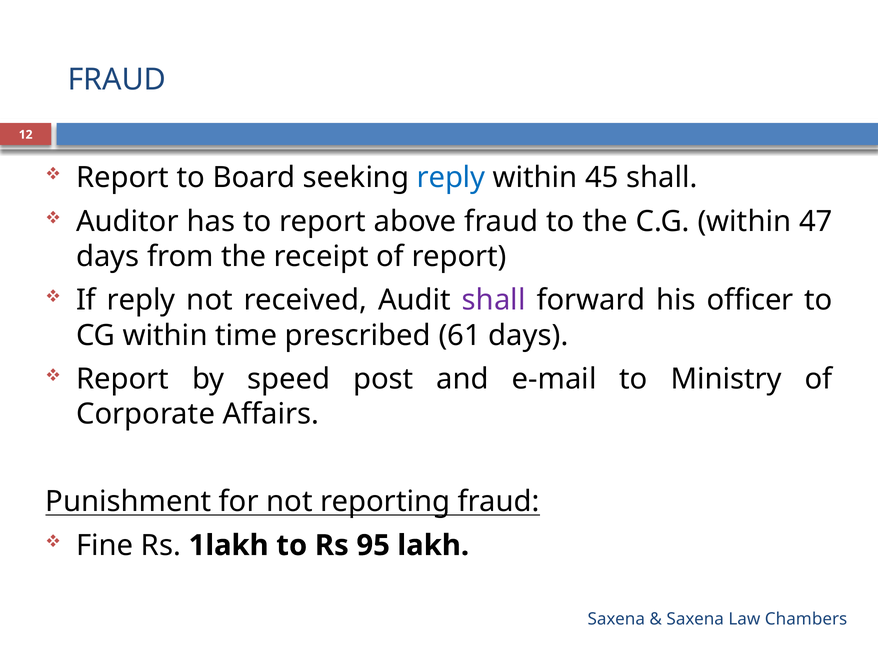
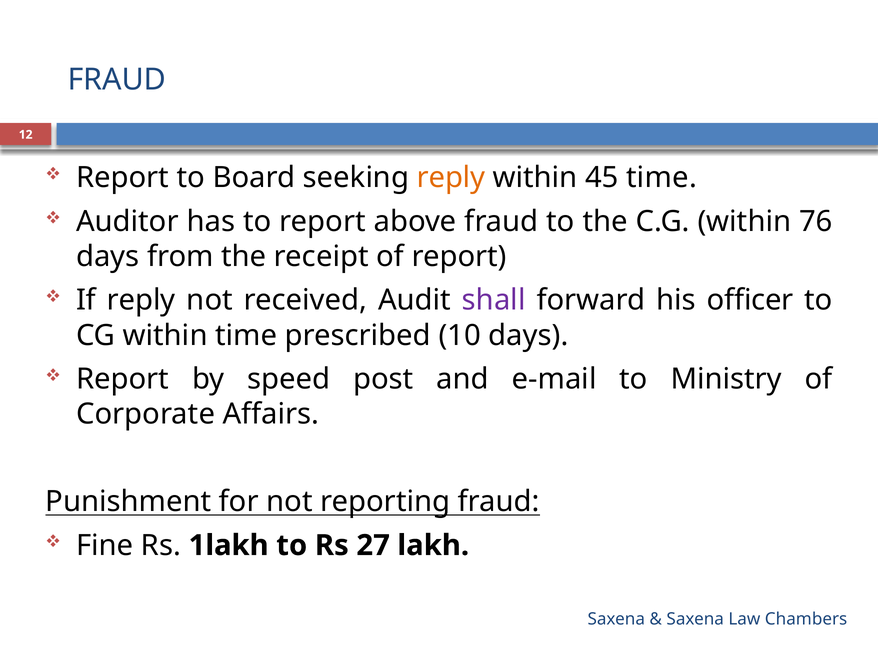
reply colour: blue -> orange (451, 178)
45 shall: shall -> time (662, 178)
47: 47 -> 76 (816, 221)
61: 61 -> 10 (460, 335)
95: 95 -> 27 (373, 545)
